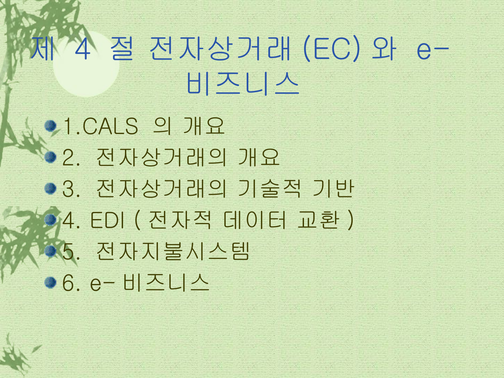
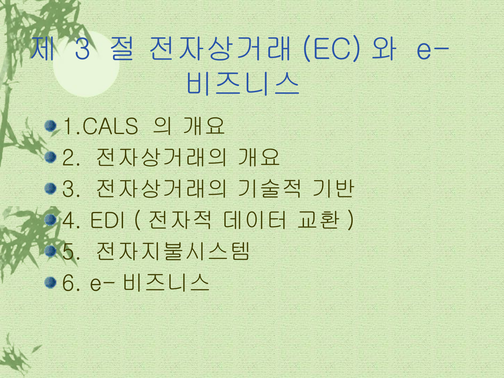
4: 4 -> 3 (83, 50)
